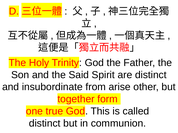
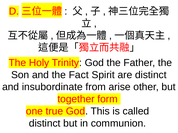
Said: Said -> Fact (79, 75)
